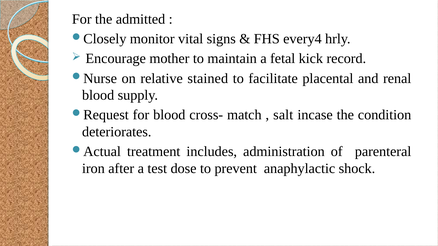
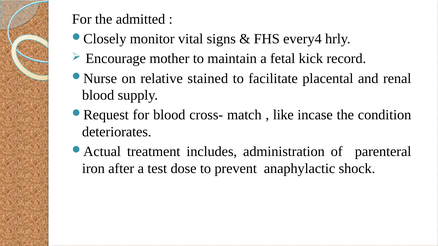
salt: salt -> like (283, 115)
